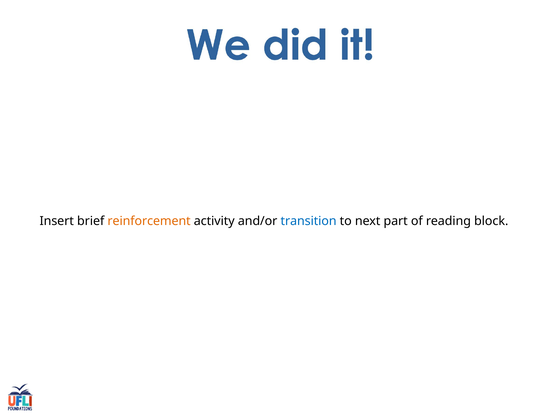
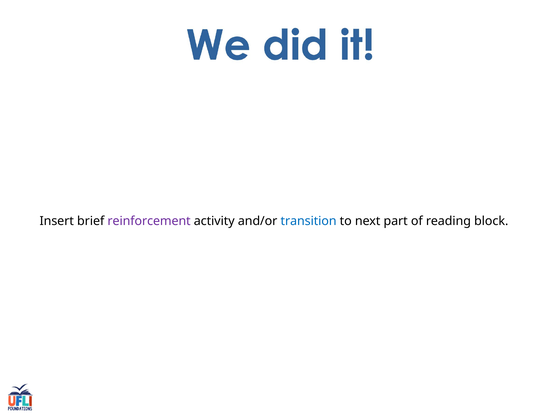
reinforcement colour: orange -> purple (149, 221)
